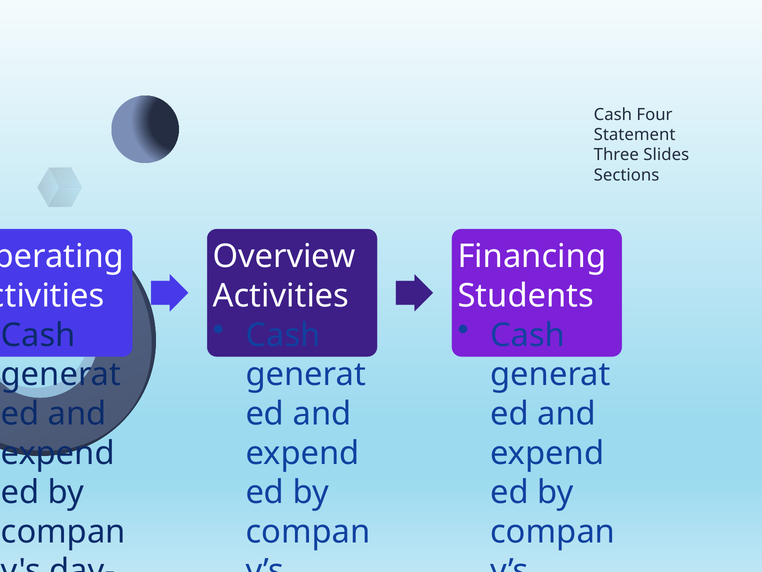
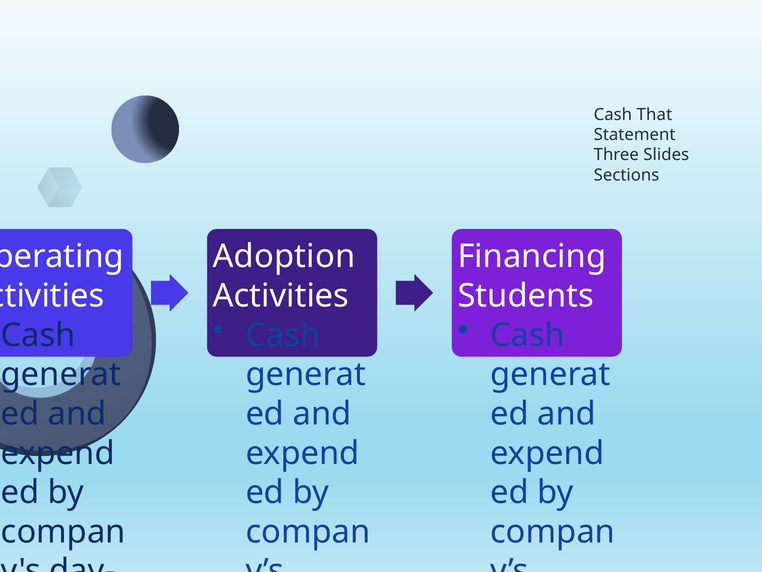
Cash Four: Four -> That (654, 115)
Overview: Overview -> Adoption (284, 256)
